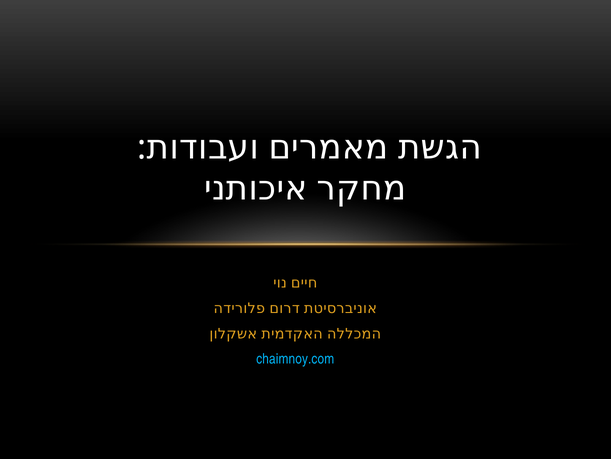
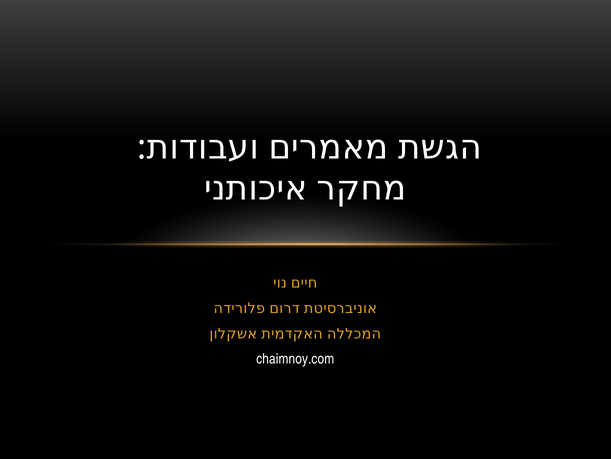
chaimnoy.com colour: light blue -> white (295, 358)
